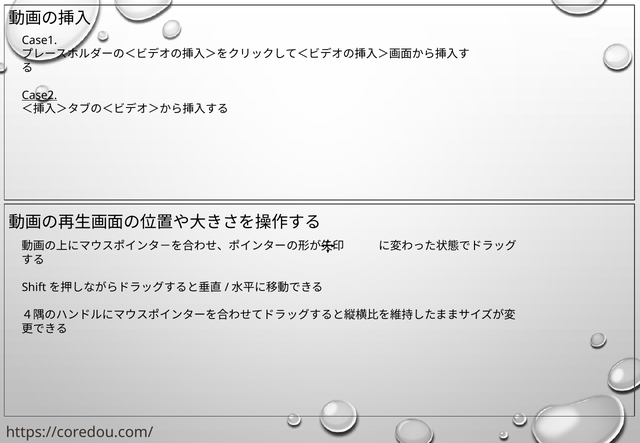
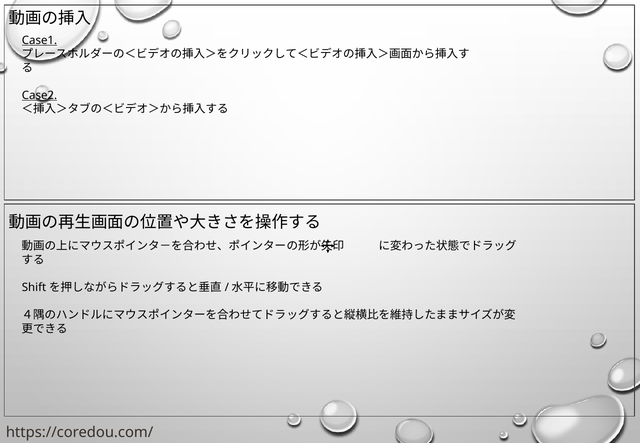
Case1 underline: none -> present (39, 40)
